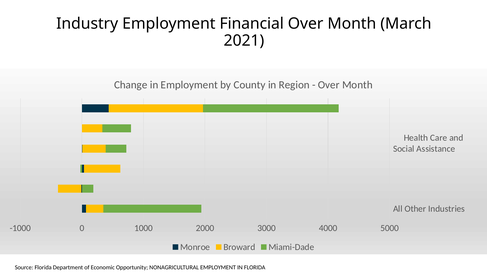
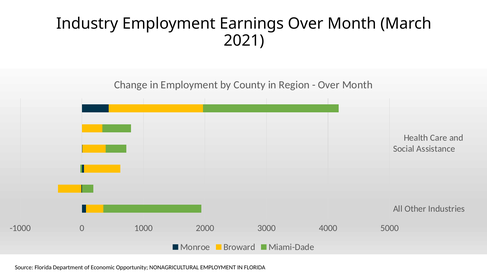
Financial: Financial -> Earnings (252, 24)
